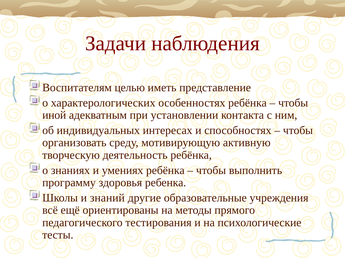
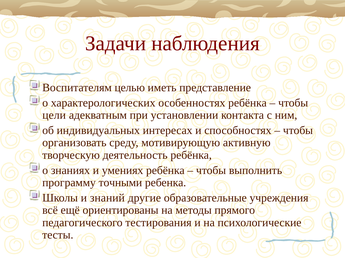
иной: иной -> цели (54, 116)
здоровья: здоровья -> точными (120, 183)
